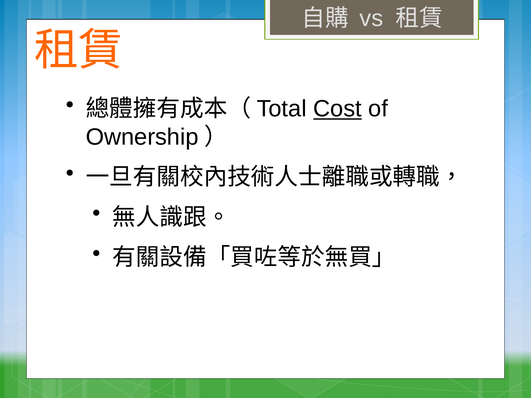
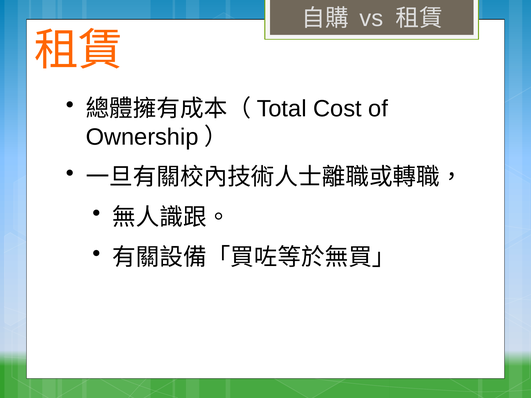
Cost underline: present -> none (337, 109)
